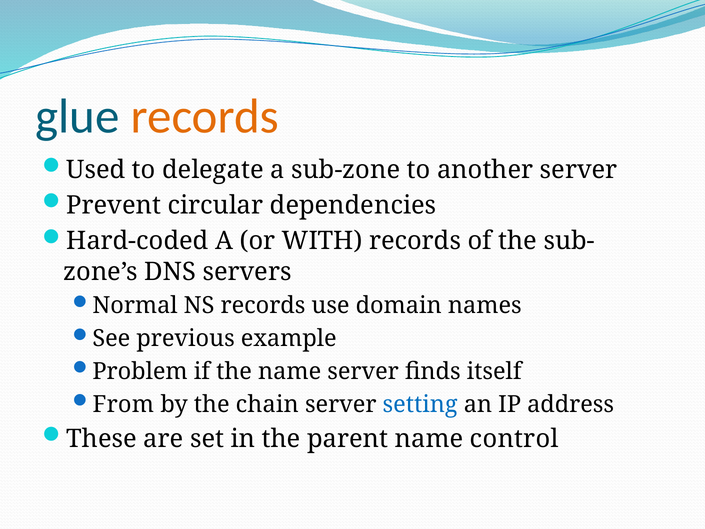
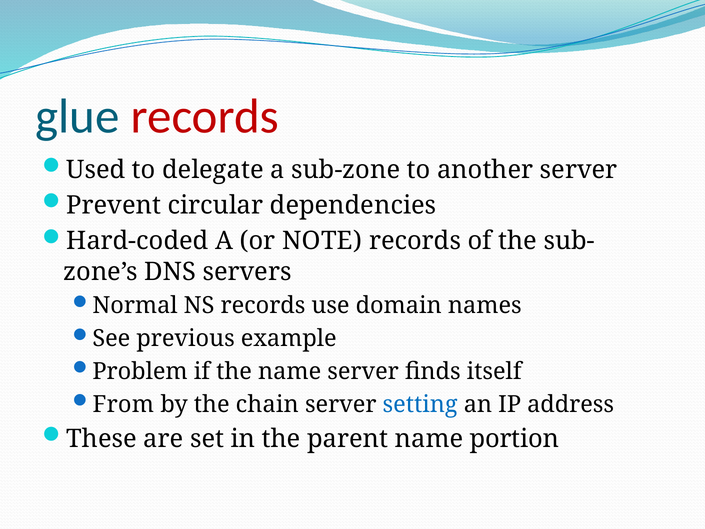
records colour: orange -> red (205, 116)
WITH: WITH -> NOTE (322, 241)
control: control -> portion (514, 439)
